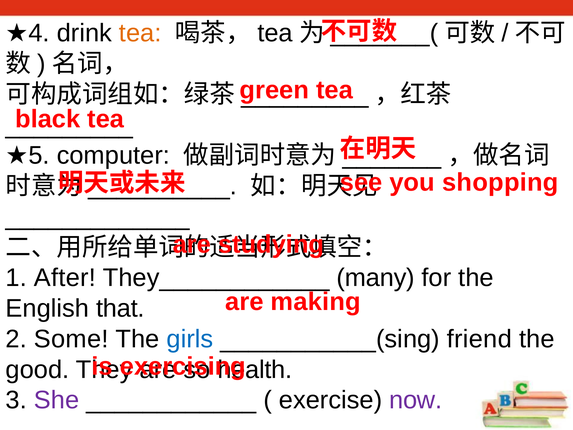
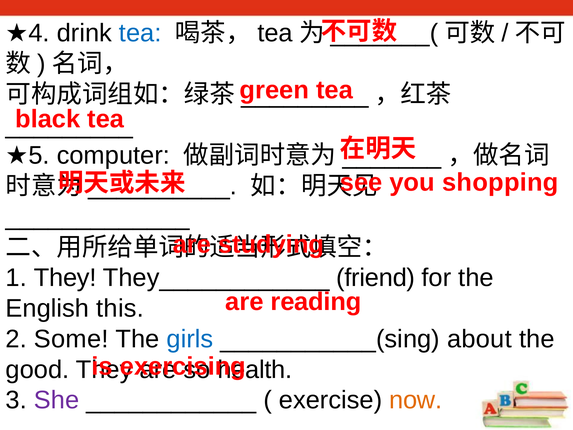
tea colour: orange -> blue (140, 33)
1 After: After -> They (65, 278)
many: many -> friend (376, 278)
making: making -> reading (316, 302)
that: that -> this (120, 308)
friend: friend -> about (479, 339)
now colour: purple -> orange (416, 400)
